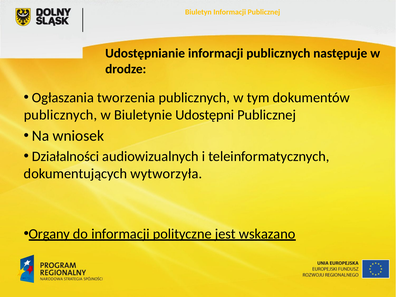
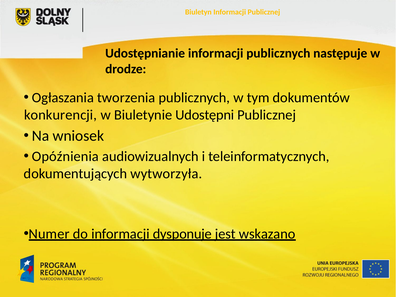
publicznych: publicznych -> konkurencji (60, 115)
Działalności: Działalności -> Opóźnienia (65, 157)
Organy: Organy -> Numer (49, 234)
polityczne: polityczne -> dysponuje (182, 234)
